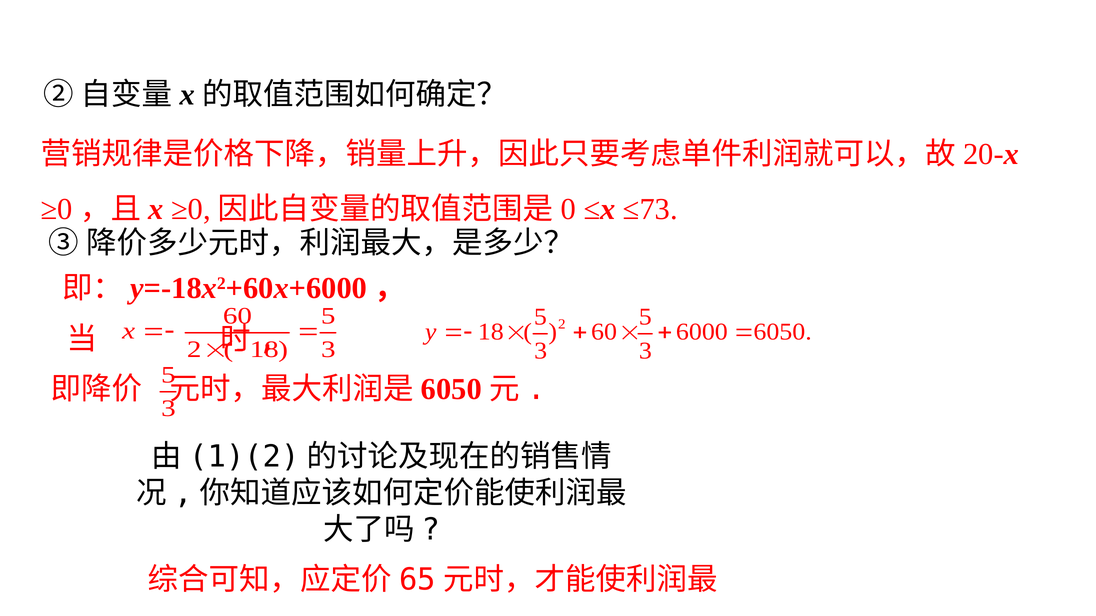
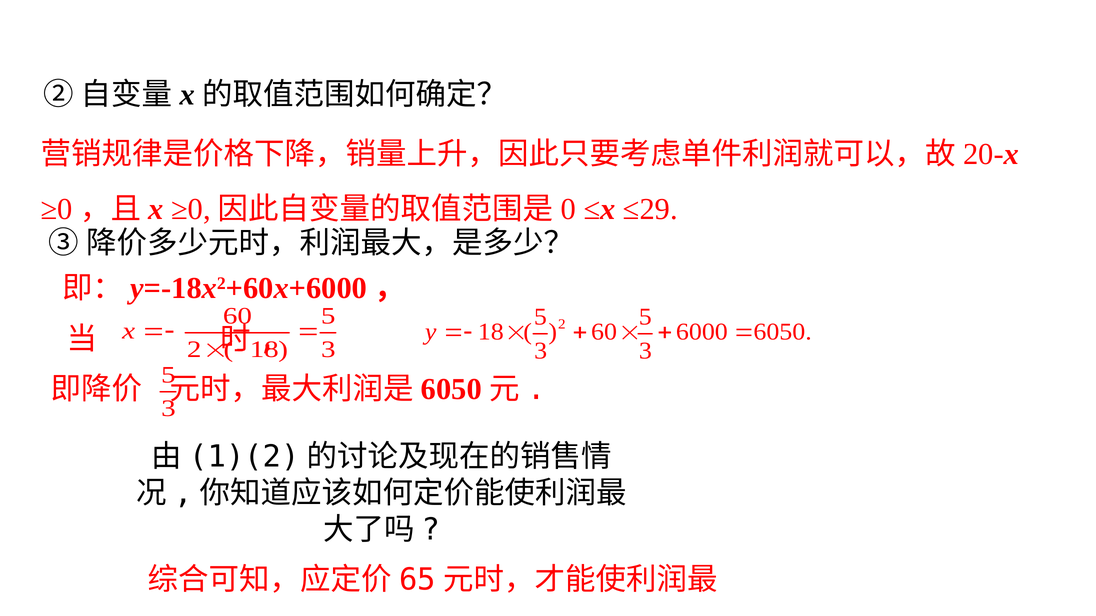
≤73: ≤73 -> ≤29 (650, 209)
